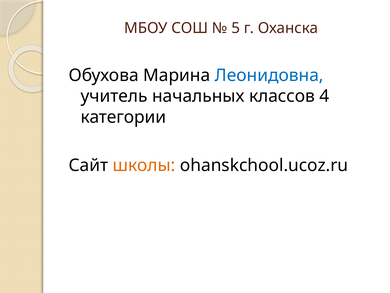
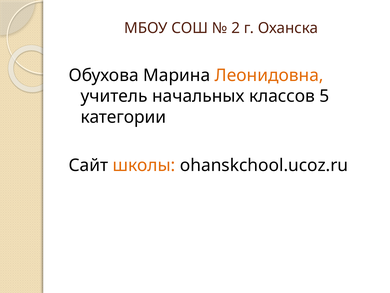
5: 5 -> 2 (236, 28)
Леонидовна colour: blue -> orange (269, 75)
4: 4 -> 5 (324, 96)
